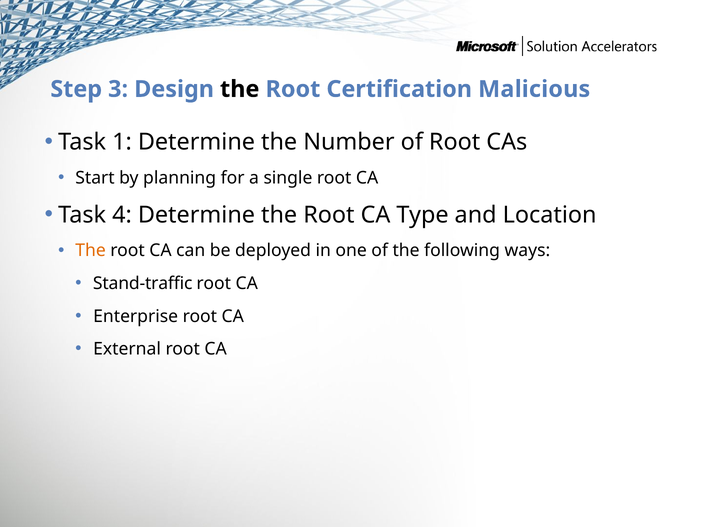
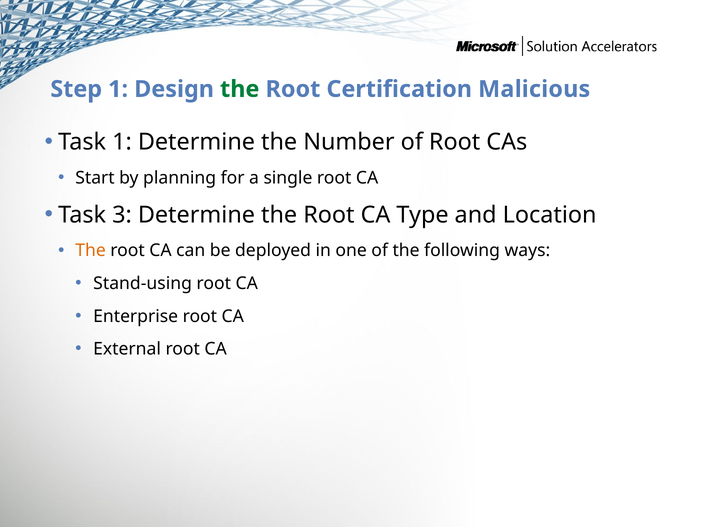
Step 3: 3 -> 1 (118, 89)
the colour: black -> green (240, 89)
4: 4 -> 3 (122, 215)
Stand-traffic: Stand-traffic -> Stand-using (143, 283)
